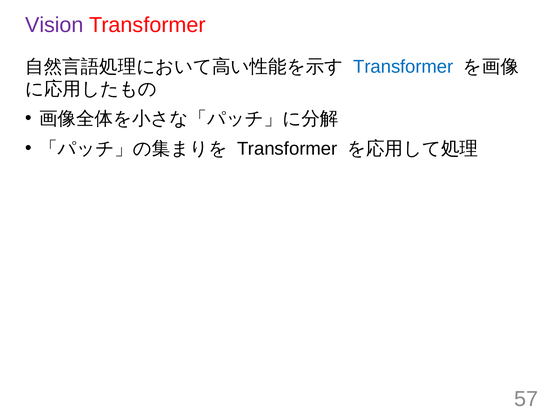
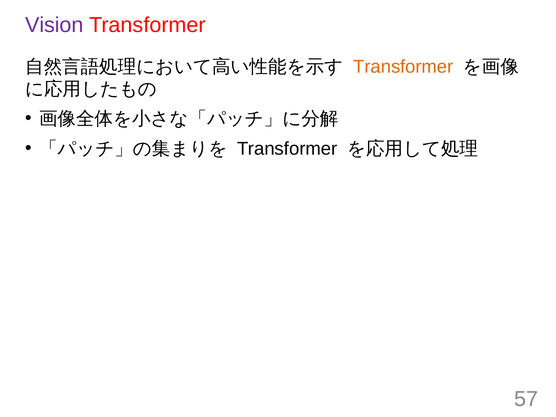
Transformer colour: blue -> orange (403, 67)
